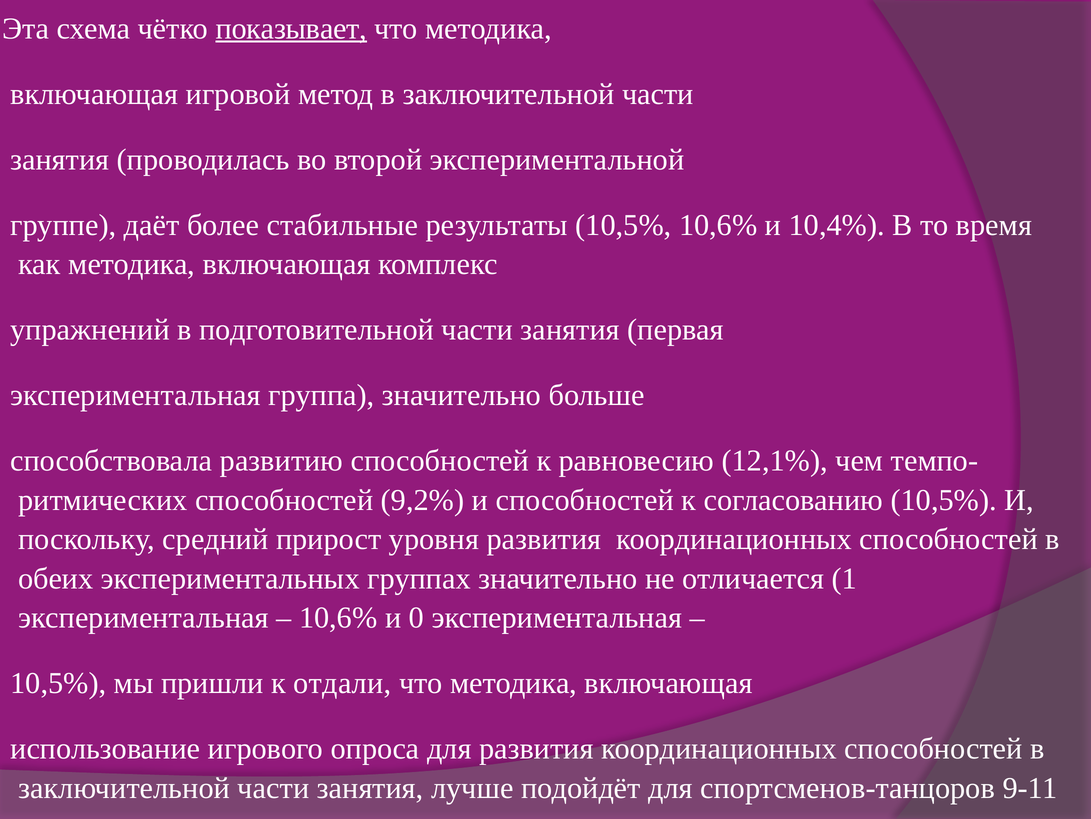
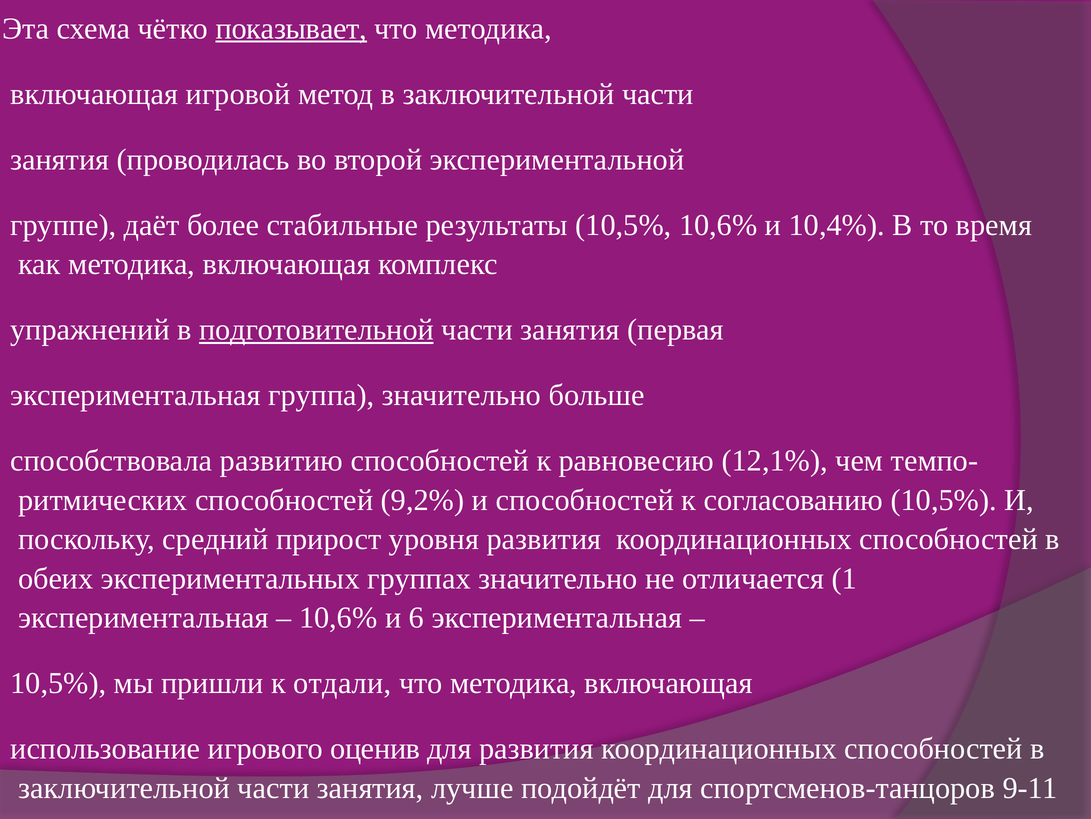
подготовительной underline: none -> present (316, 329)
0: 0 -> 6 (416, 617)
опроса: опроса -> оценив (375, 748)
